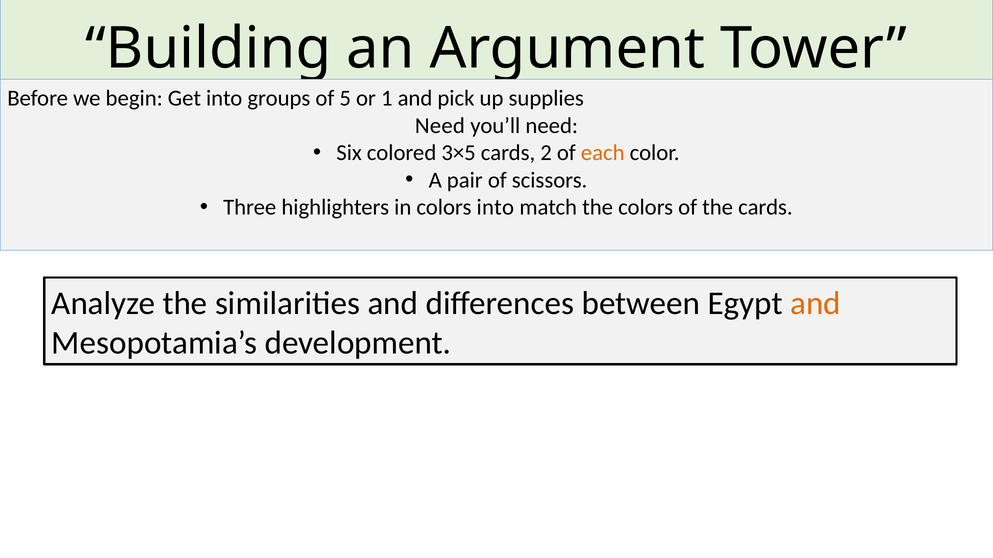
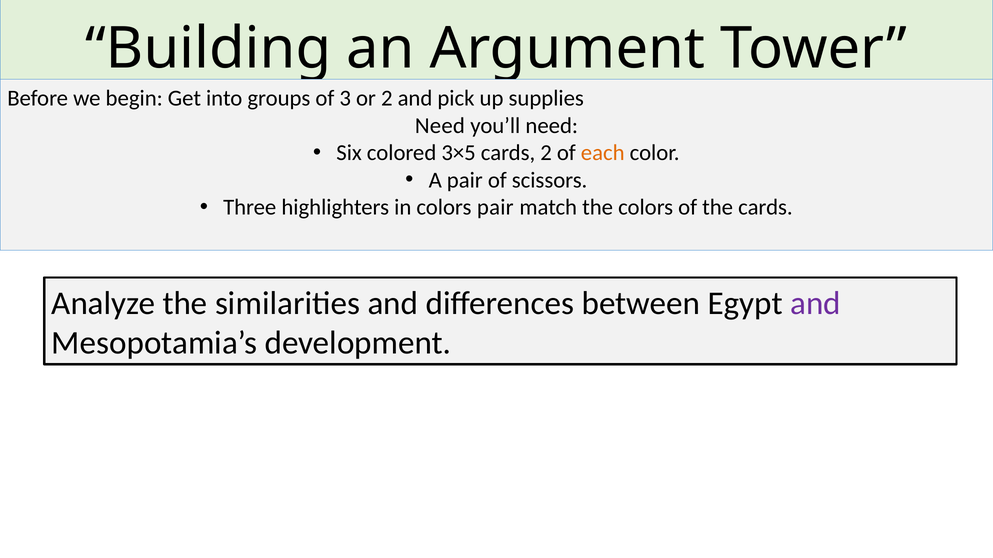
5: 5 -> 3 (345, 98)
or 1: 1 -> 2 (387, 98)
colors into: into -> pair (495, 208)
and colour: orange -> purple (816, 304)
